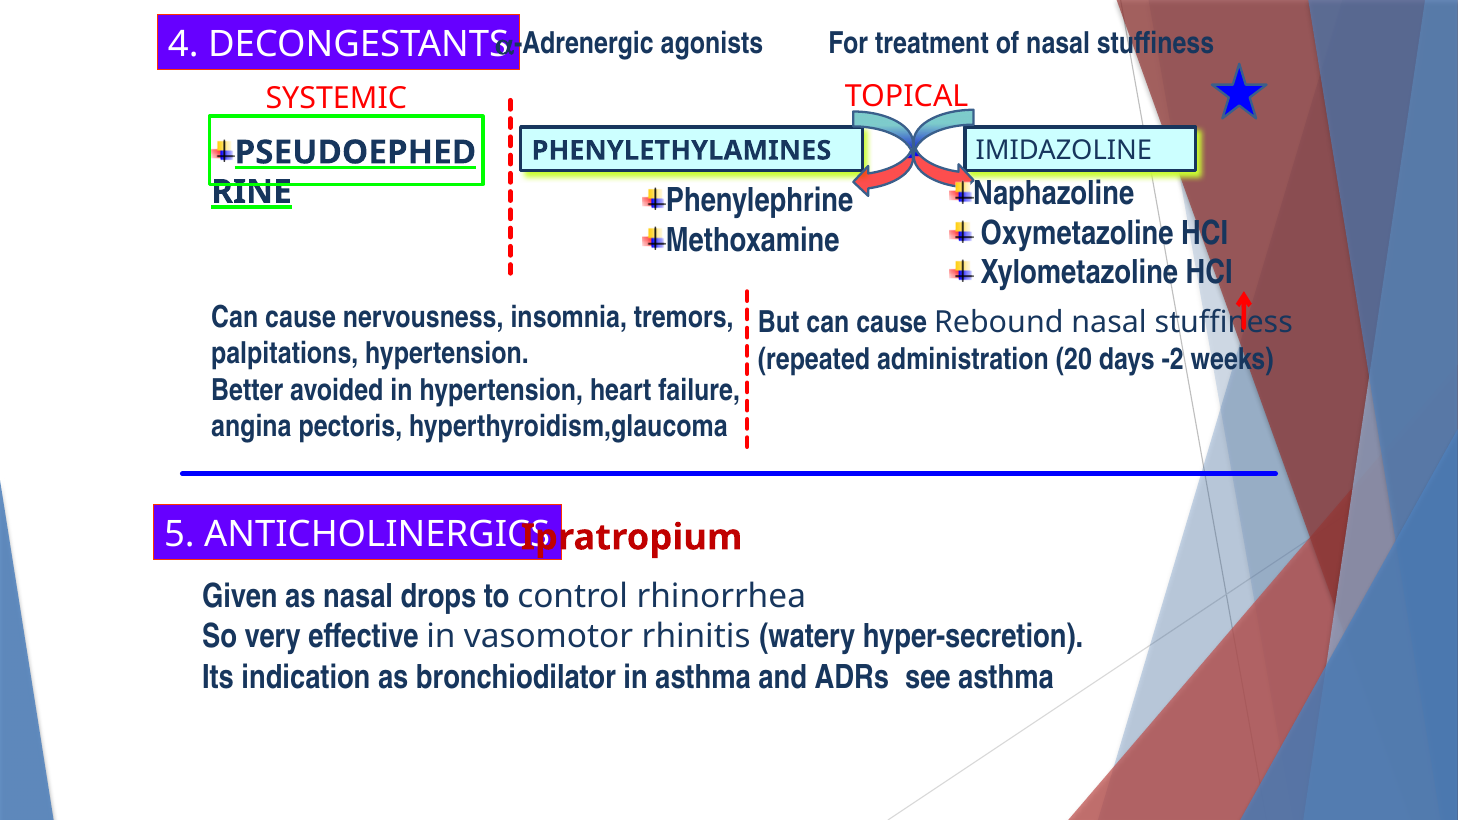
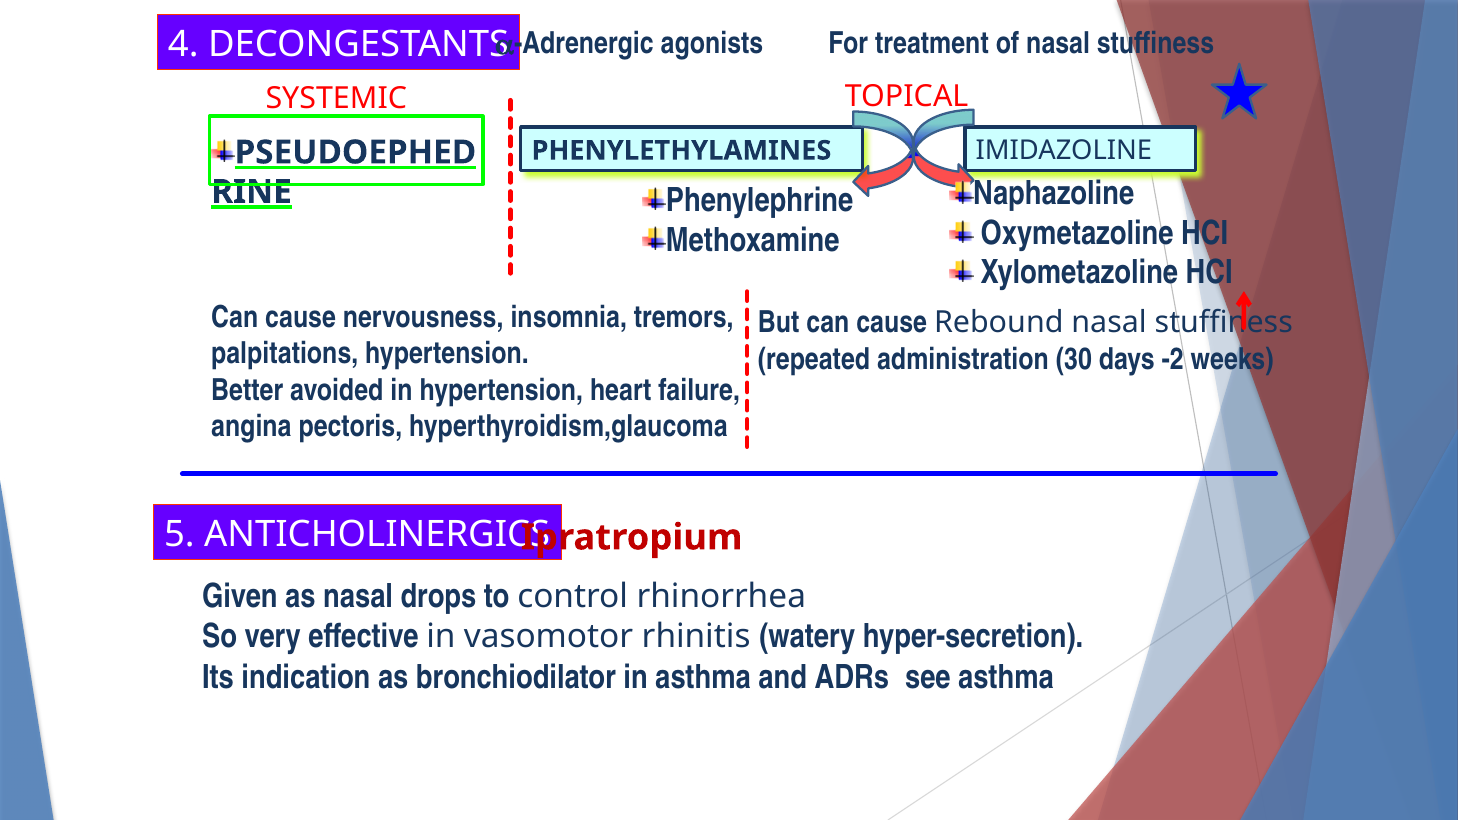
20: 20 -> 30 (1074, 359)
